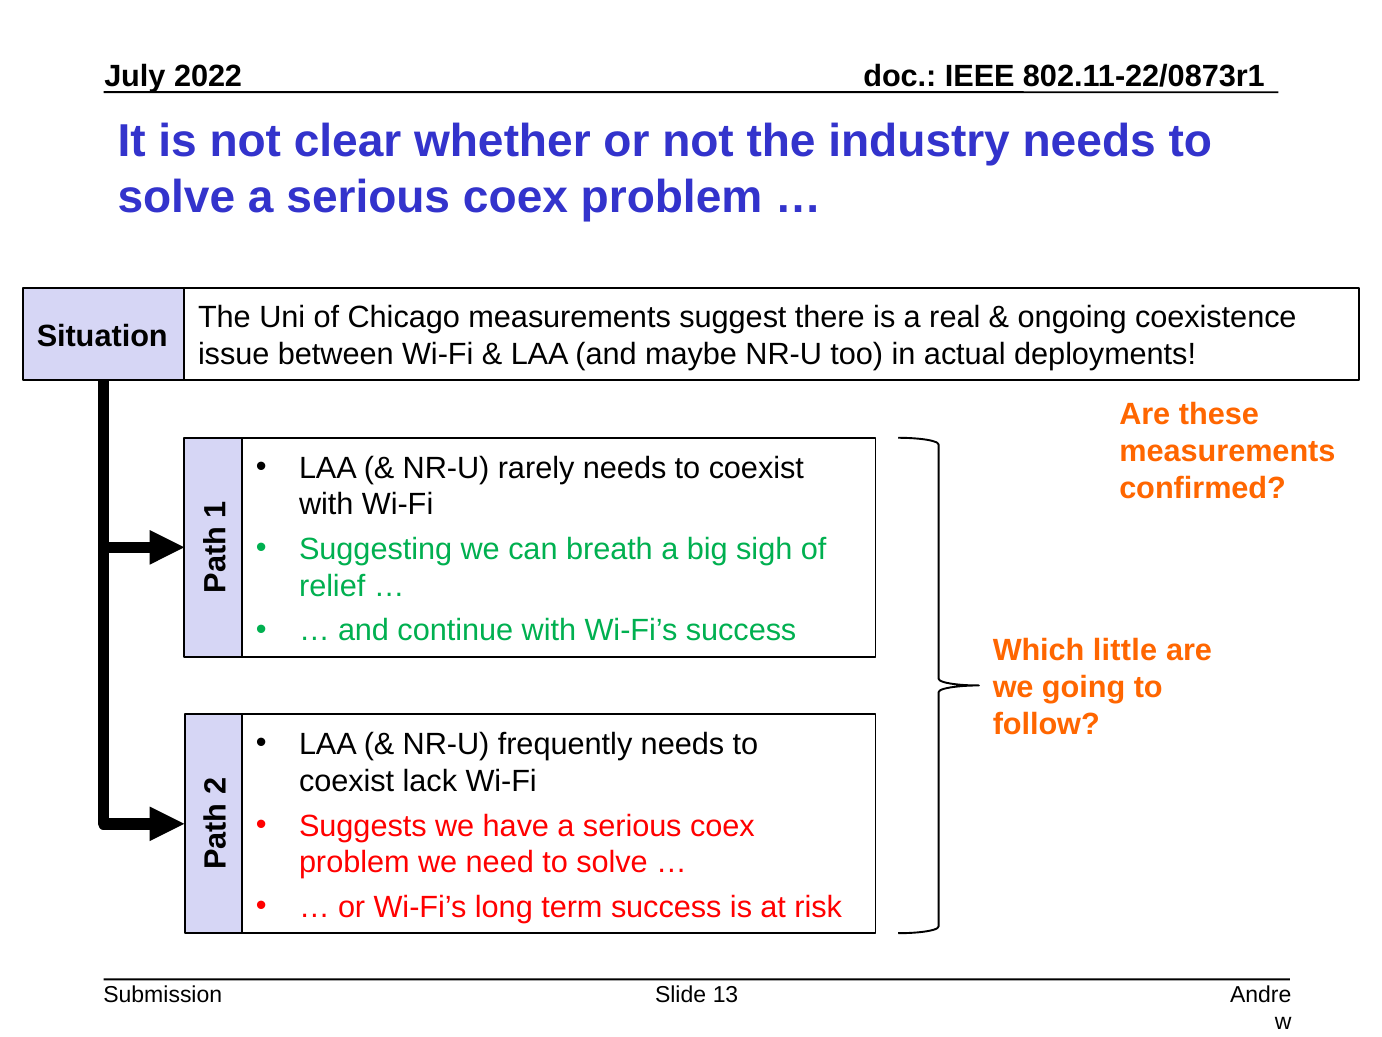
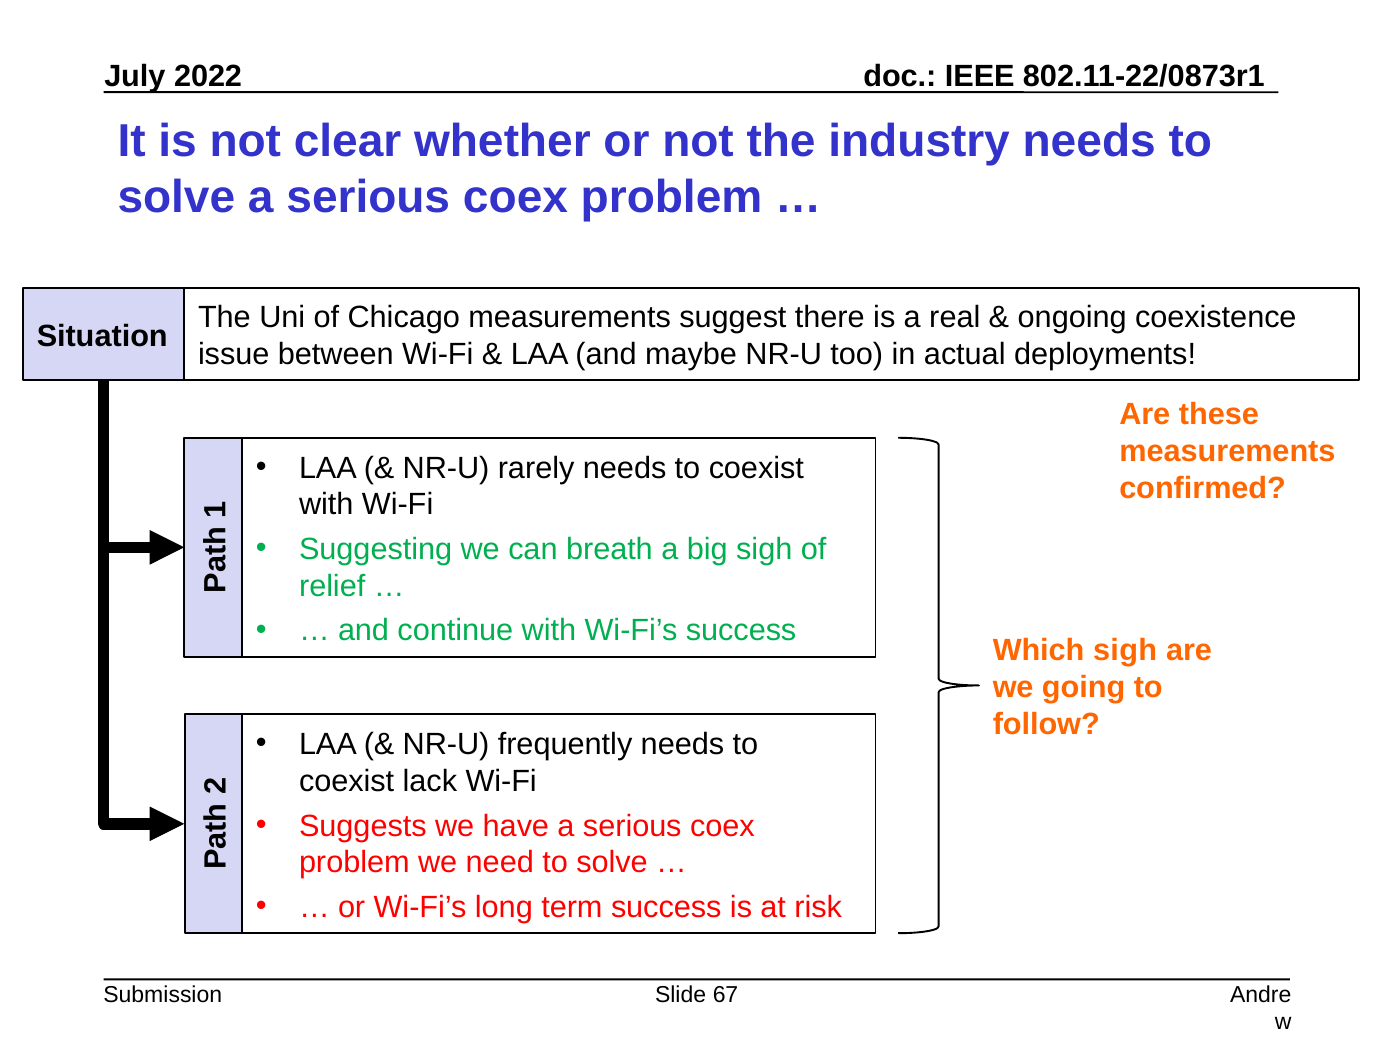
Which little: little -> sigh (1125, 650)
13: 13 -> 67 (726, 994)
